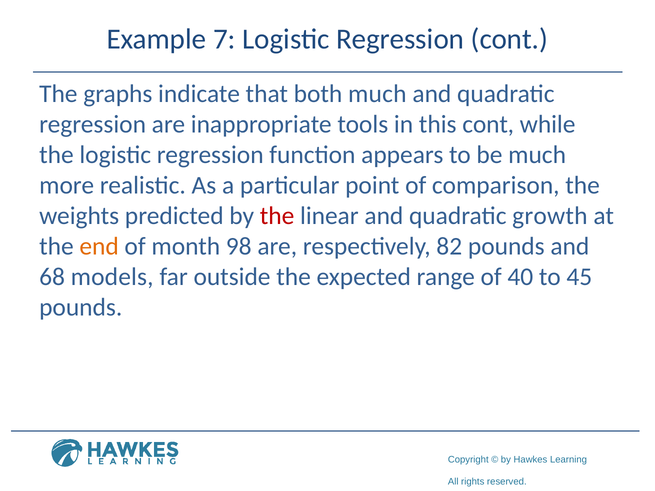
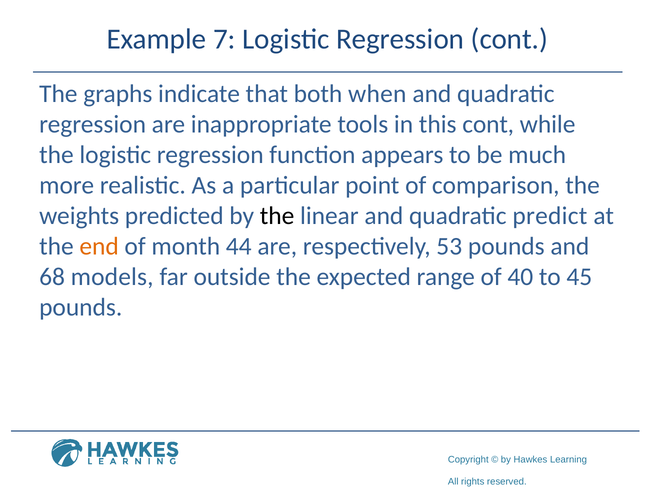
both much: much -> when (377, 94)
the colour: red -> black (277, 216)
growth: growth -> predict (550, 216)
98: 98 -> 44 (239, 247)
82: 82 -> 53 (449, 247)
